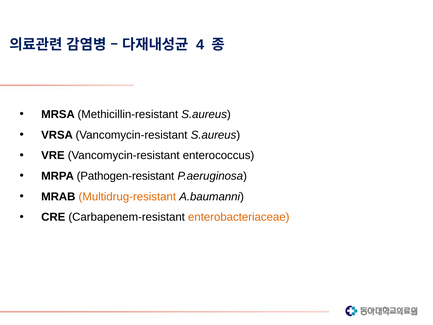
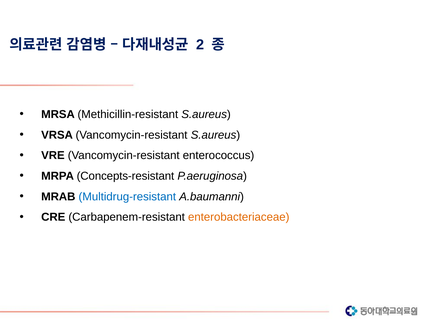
4: 4 -> 2 (200, 45)
Pathogen-resistant: Pathogen-resistant -> Concepts-resistant (125, 176)
Multidrug-resistant colour: orange -> blue (127, 196)
